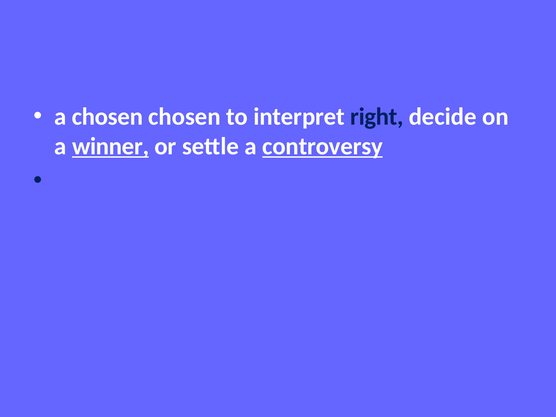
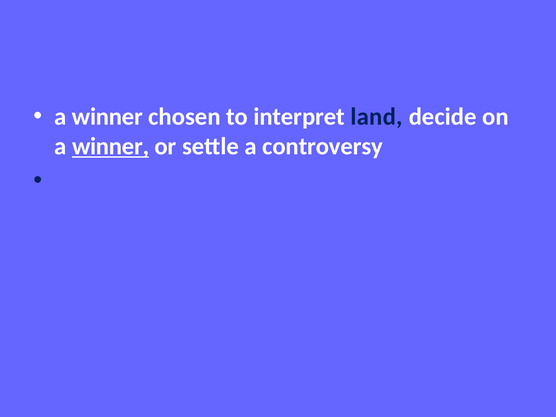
chosen: chosen -> winner (107, 117)
right: right -> land (377, 117)
controversy underline: present -> none (323, 146)
